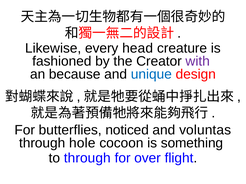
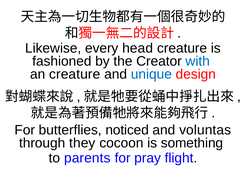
with colour: purple -> blue (198, 61)
an because: because -> creature (75, 74)
hole: hole -> they (82, 143)
to through: through -> parents (87, 158)
over: over -> pray (148, 158)
